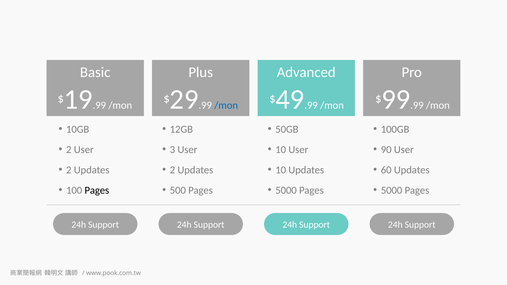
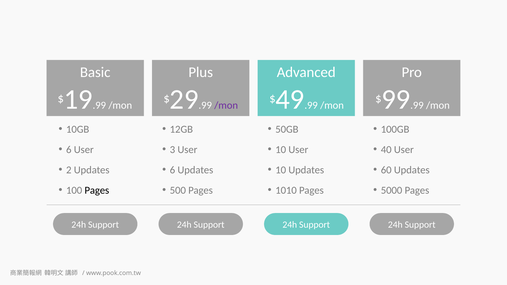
/mon colour: blue -> purple (226, 106)
2: 2 -> 6 (69, 150)
90: 90 -> 40 (386, 150)
2: 2 -> 6 (172, 170)
5000: 5000 -> 1010 (286, 190)
